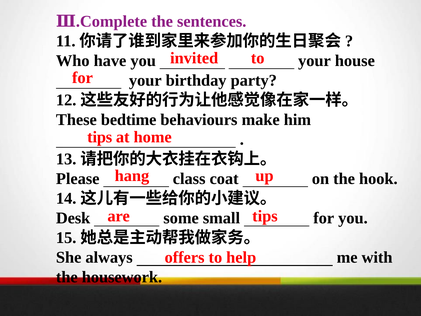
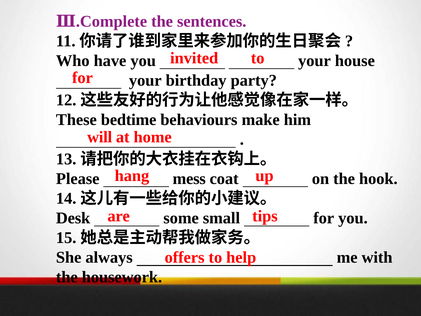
tips: tips -> will (100, 137)
class: class -> mess (189, 179)
